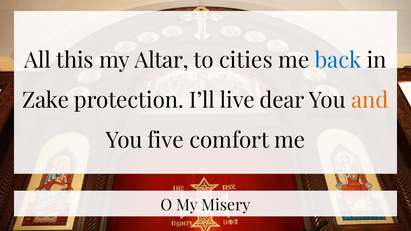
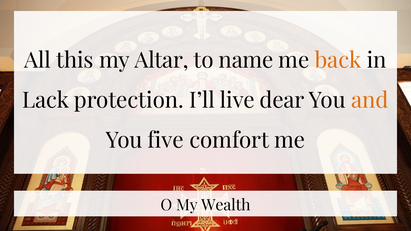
cities: cities -> name (246, 61)
back colour: blue -> orange (338, 61)
Zake: Zake -> Lack (46, 101)
Misery: Misery -> Wealth (226, 206)
